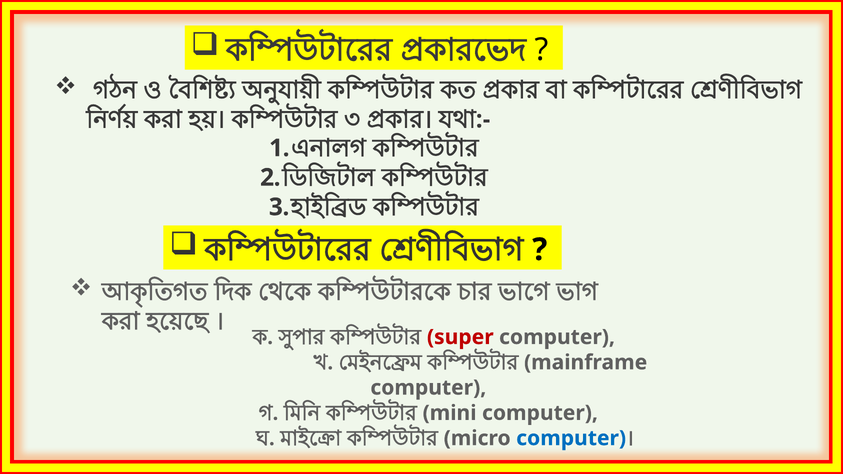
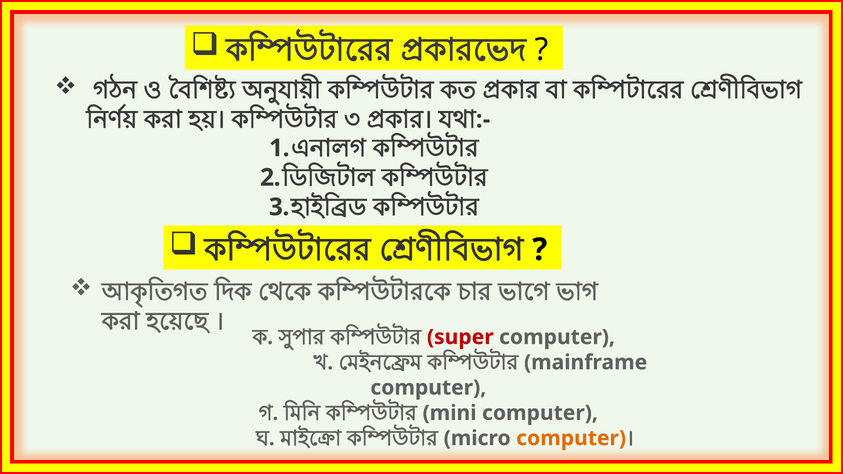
computer colour: blue -> orange (571, 438)
